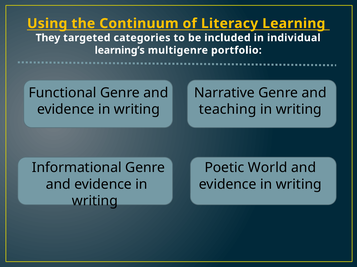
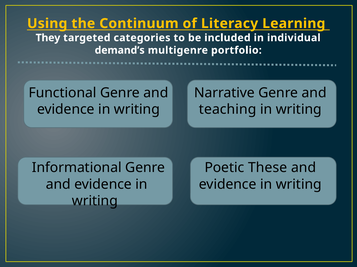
learning’s: learning’s -> demand’s (120, 50)
World: World -> These (268, 168)
